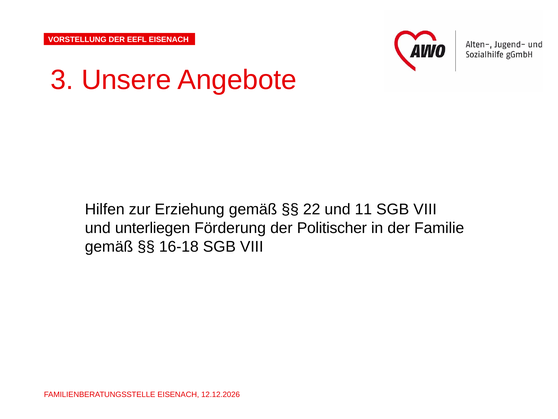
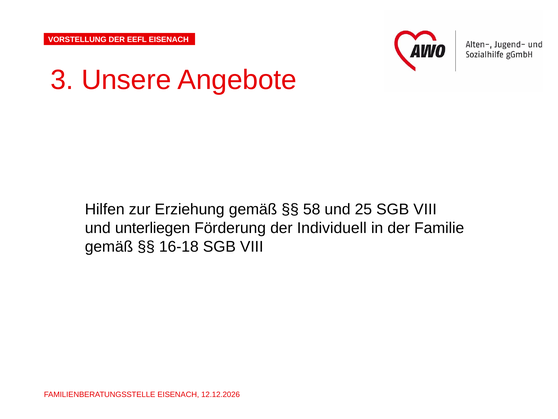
22: 22 -> 58 (312, 209)
11: 11 -> 25 (363, 209)
Politischer: Politischer -> Individuell (332, 228)
